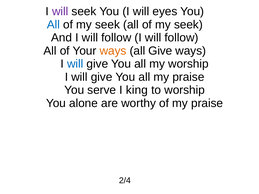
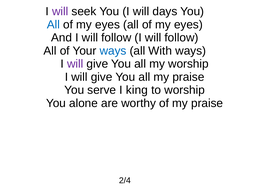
eyes: eyes -> days (165, 12)
seek: seek -> eyes (108, 25)
seek: seek -> eyes (188, 25)
ways colour: orange -> blue (113, 51)
all Give: Give -> With (160, 51)
will colour: blue -> purple (75, 64)
